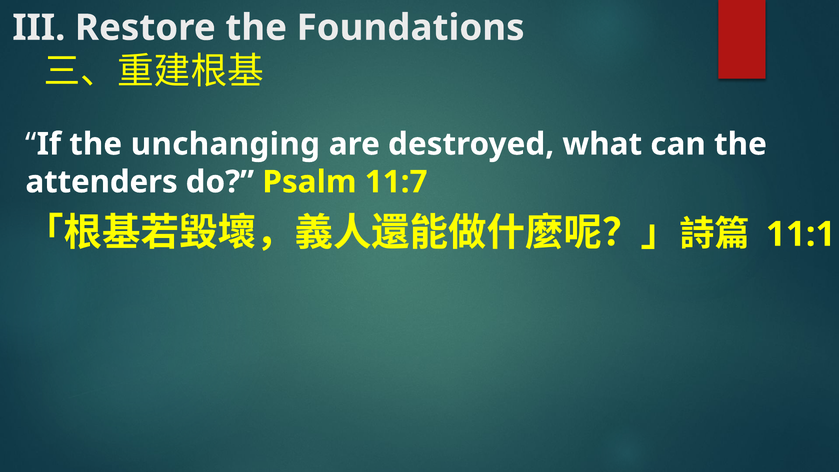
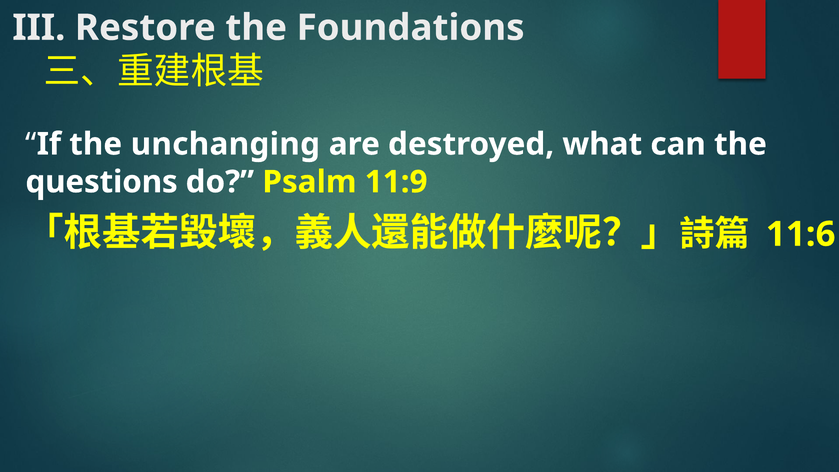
attenders: attenders -> questions (102, 182)
11:7: 11:7 -> 11:9 (396, 182)
11:1: 11:1 -> 11:6 (801, 234)
